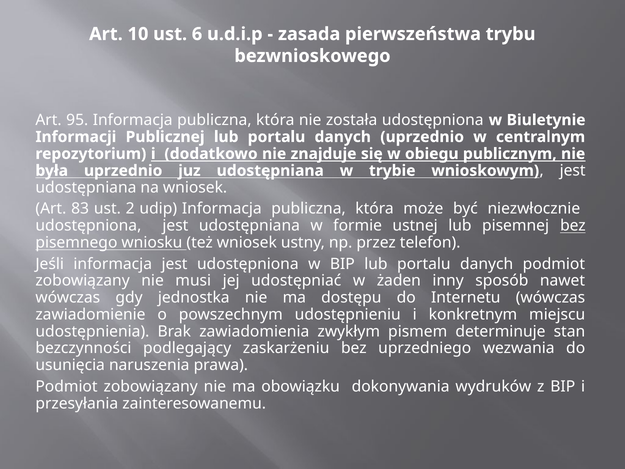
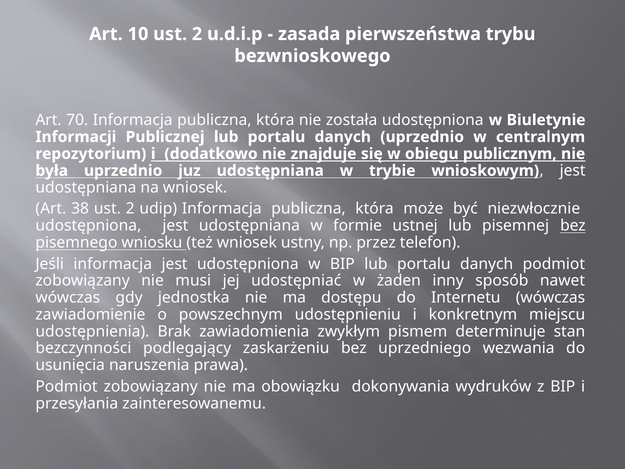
10 ust 6: 6 -> 2 (197, 34)
95: 95 -> 70 (77, 120)
83: 83 -> 38 (80, 209)
